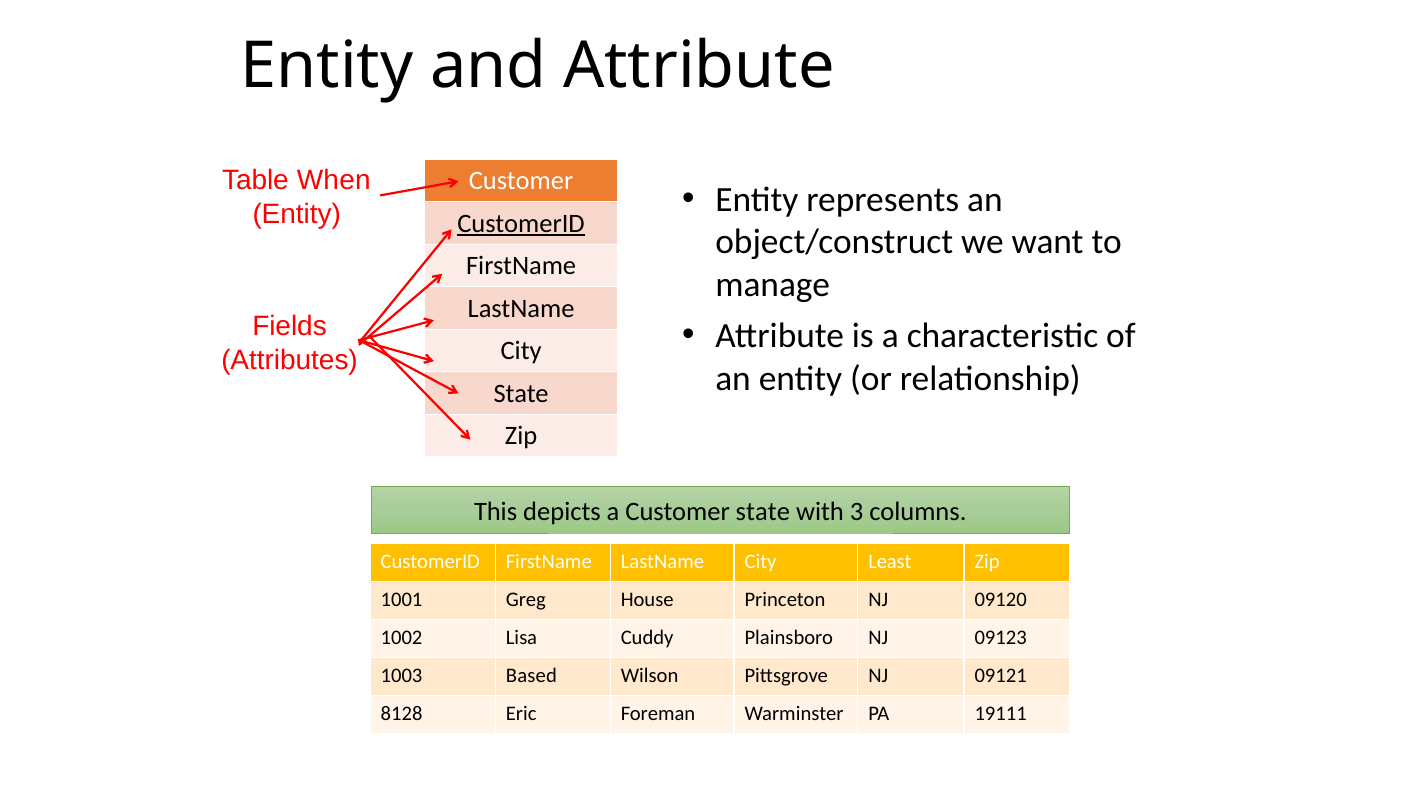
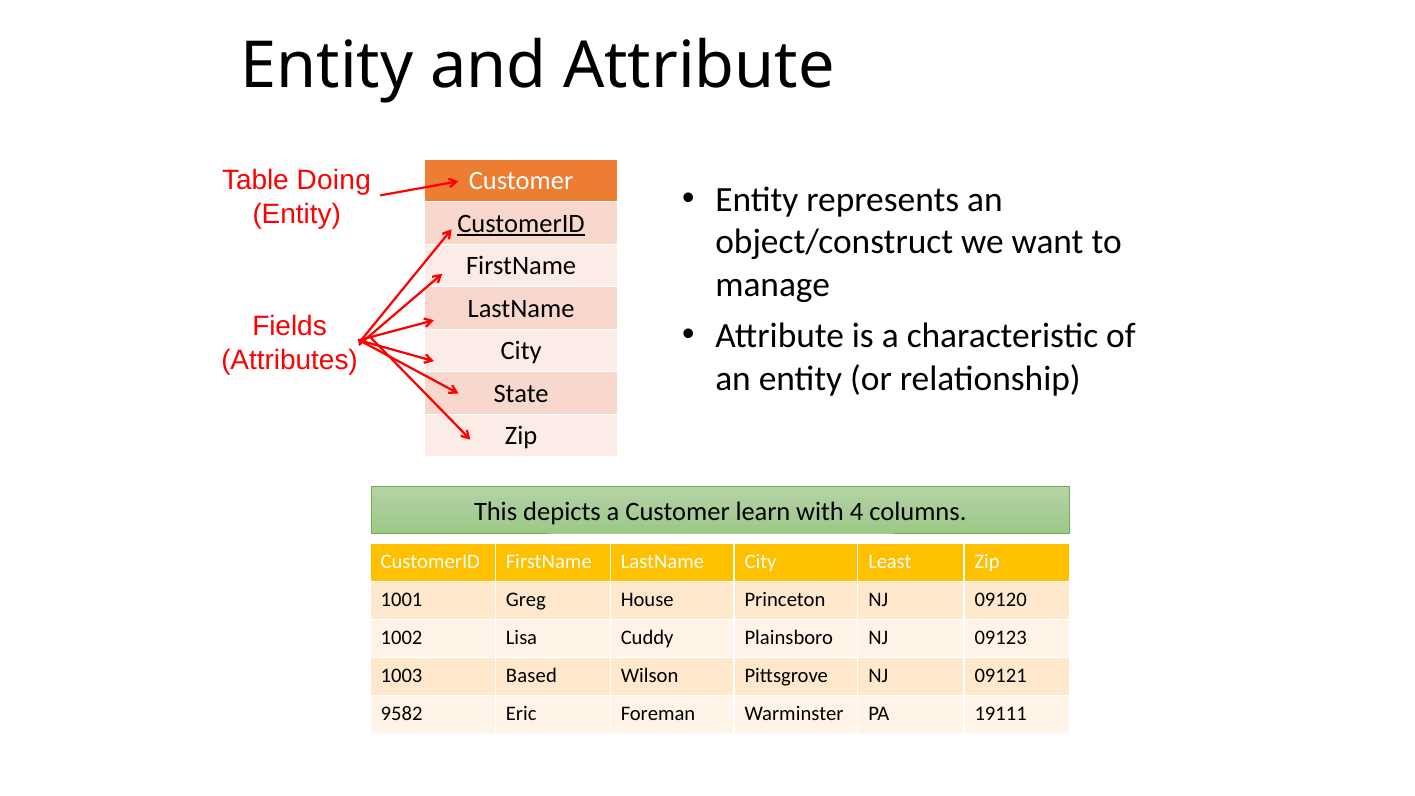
When: When -> Doing (334, 180)
Customer state: state -> learn (763, 511)
3: 3 -> 4 (857, 511)
8128: 8128 -> 9582 (402, 714)
